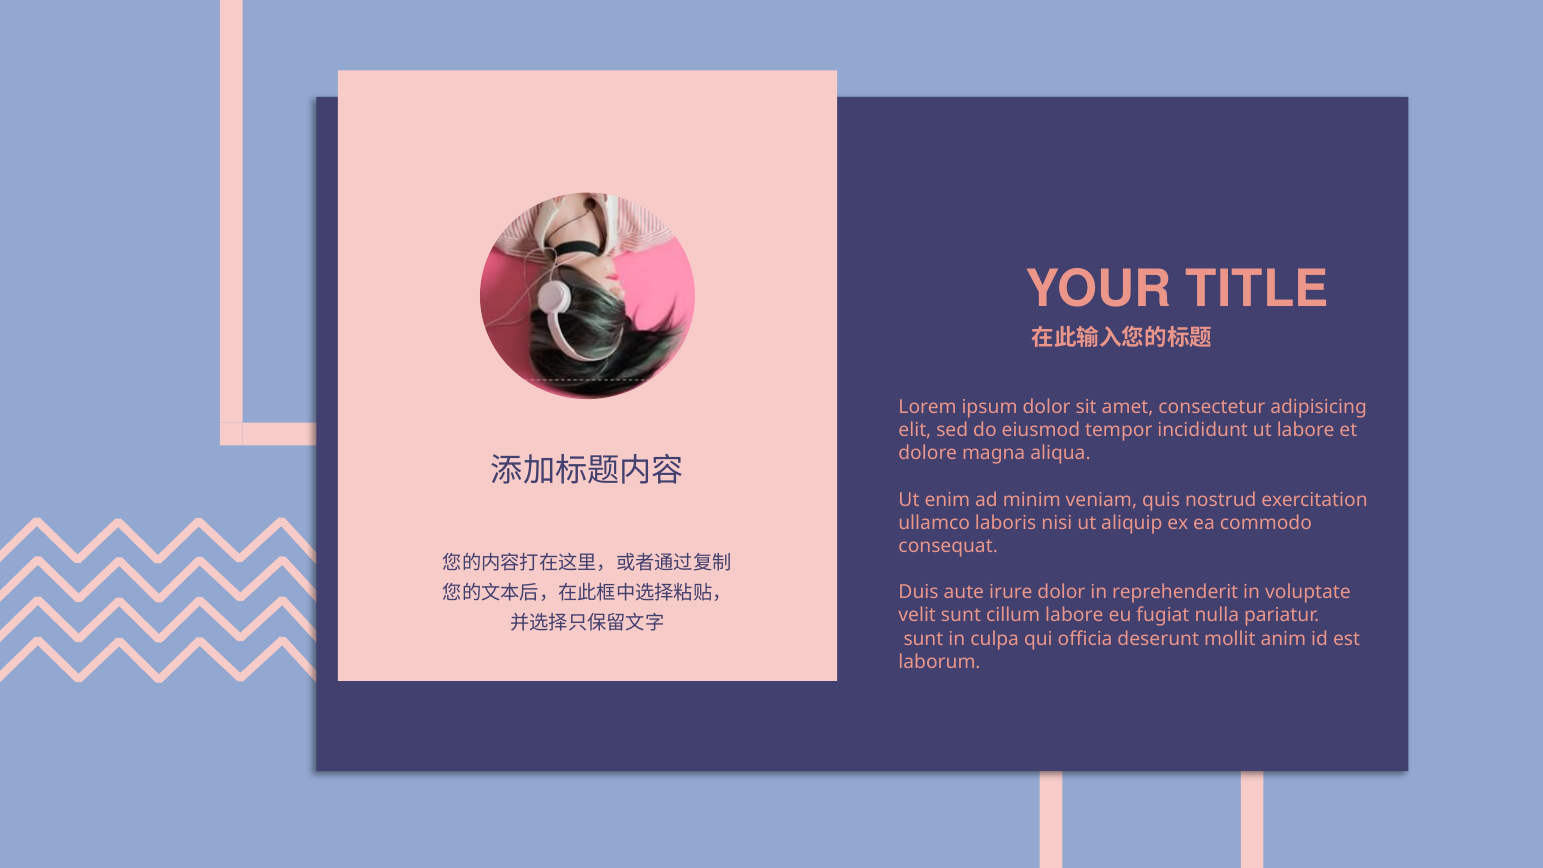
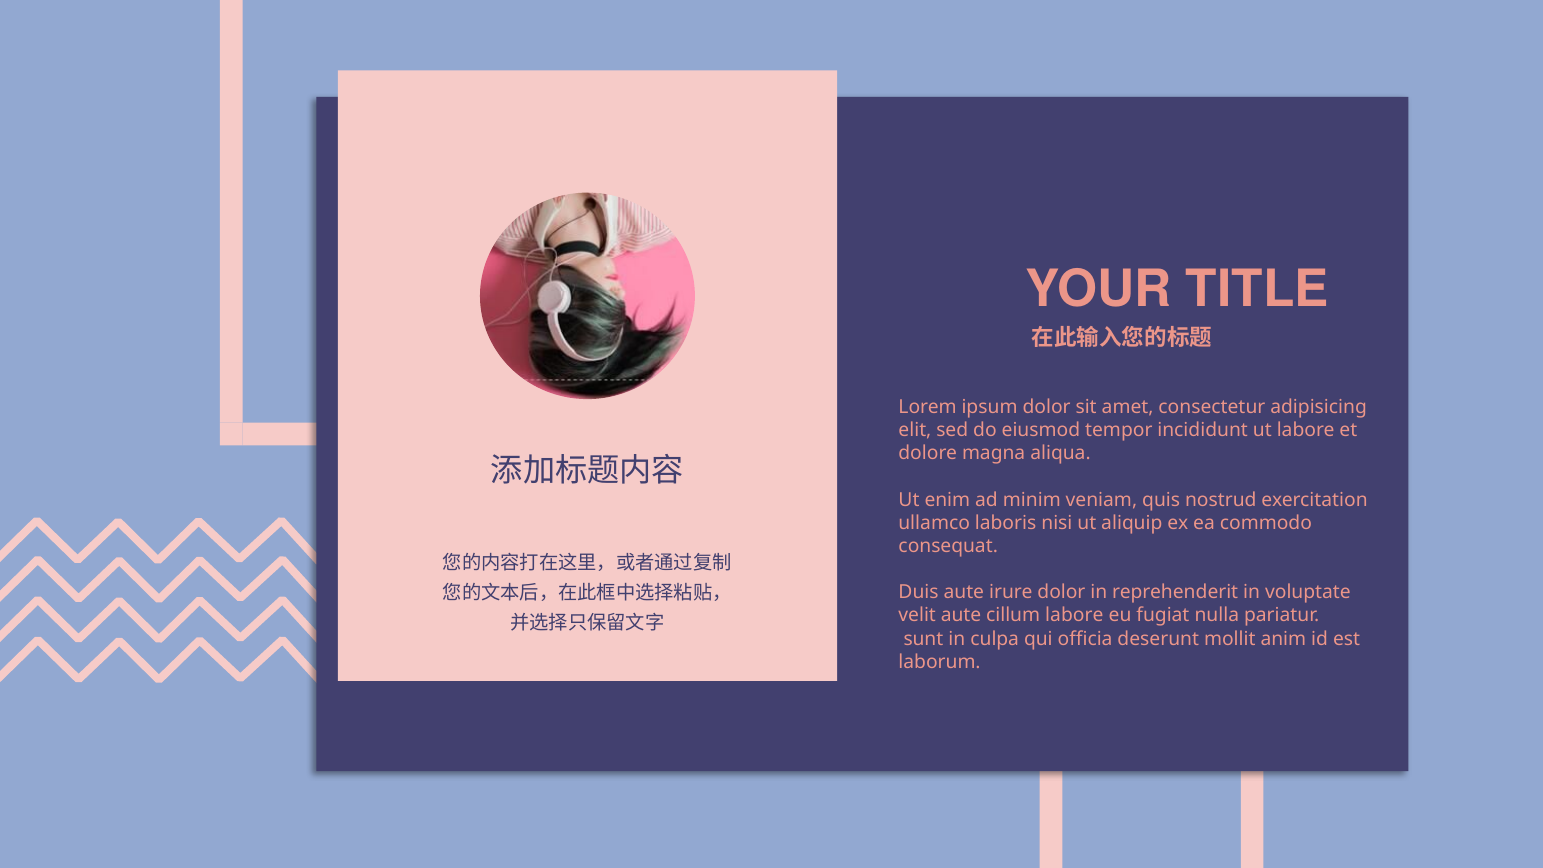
velit sunt: sunt -> aute (961, 616)
